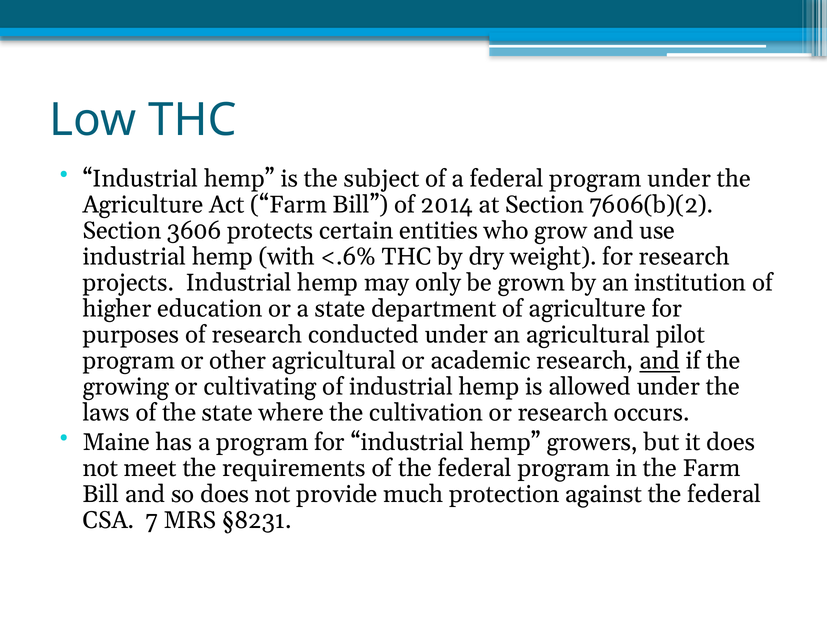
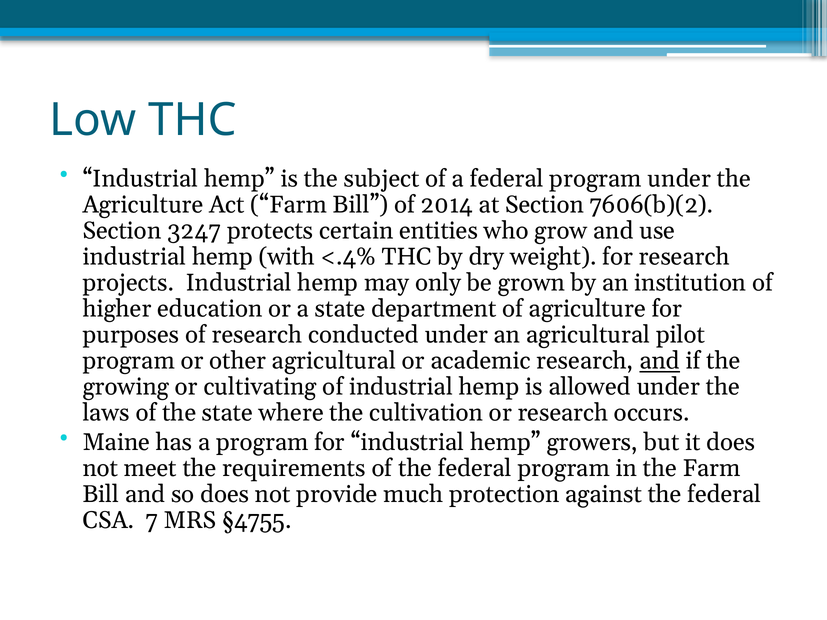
3606: 3606 -> 3247 (194, 231)
<.6%: <.6% -> <.4% (348, 257)
§8231: §8231 -> §4755 (257, 520)
